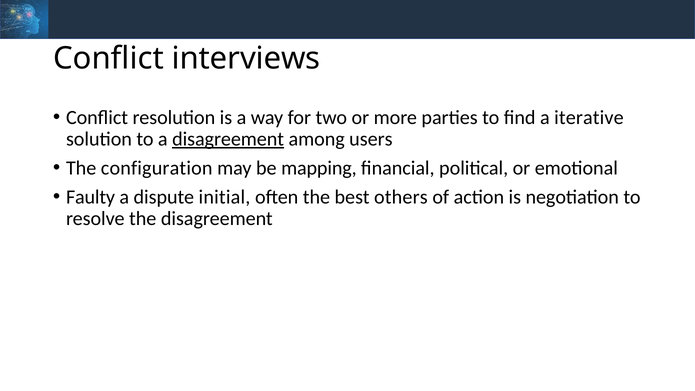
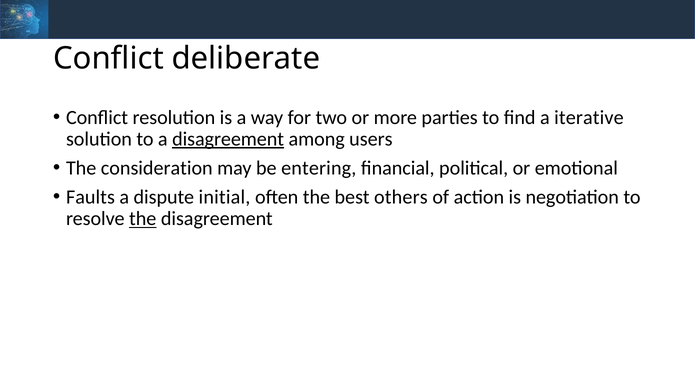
interviews: interviews -> deliberate (246, 58)
configuration: configuration -> consideration (157, 168)
mapping: mapping -> entering (319, 168)
Faulty: Faulty -> Faults (90, 197)
the underline: none -> present (143, 219)
